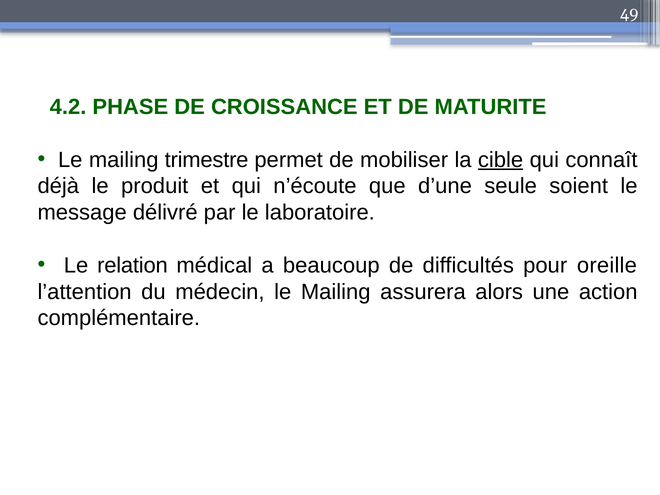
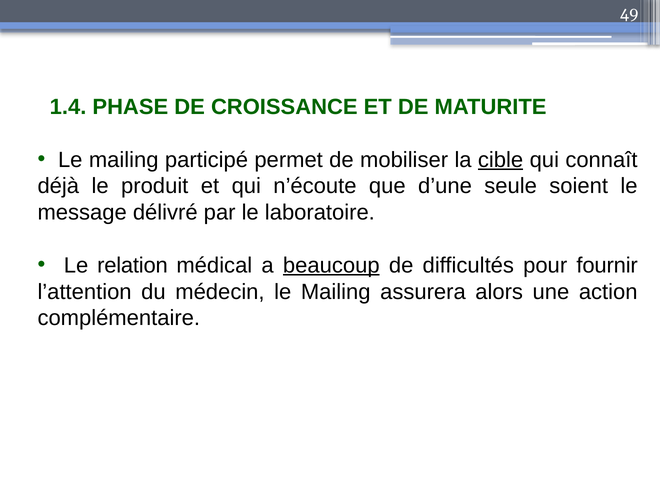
4.2: 4.2 -> 1.4 (68, 107)
trimestre: trimestre -> participé (206, 160)
beaucoup underline: none -> present (331, 265)
oreille: oreille -> fournir (607, 265)
